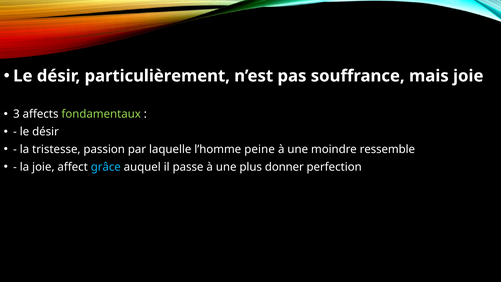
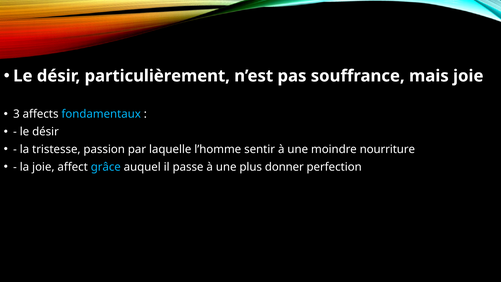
fondamentaux colour: light green -> light blue (101, 114)
peine: peine -> sentir (260, 149)
ressemble: ressemble -> nourriture (387, 149)
